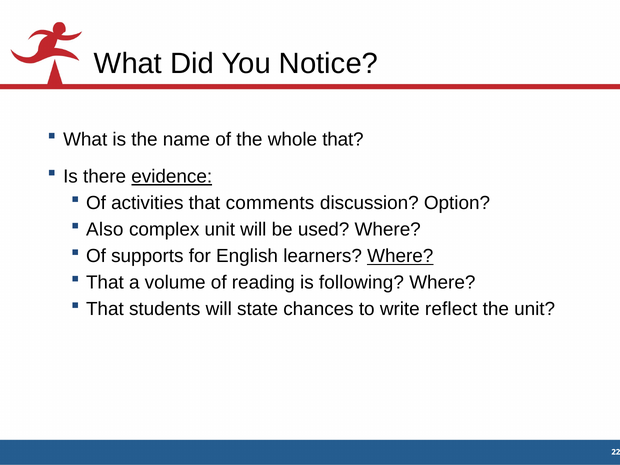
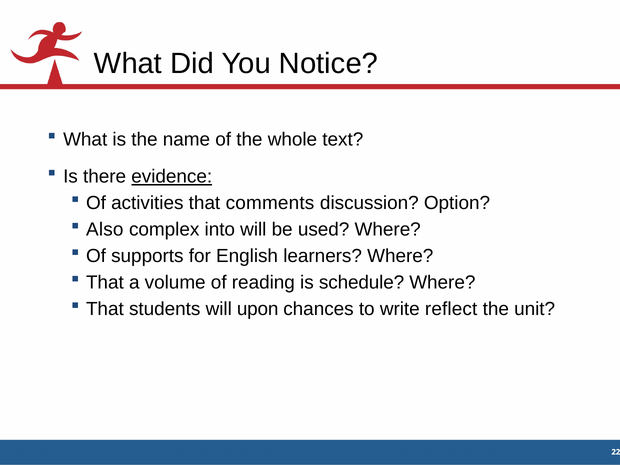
whole that: that -> text (343, 140)
complex unit: unit -> into (220, 230)
Where underline: present -> none (400, 256)
following: following -> schedule (362, 283)
state: state -> upon (258, 309)
